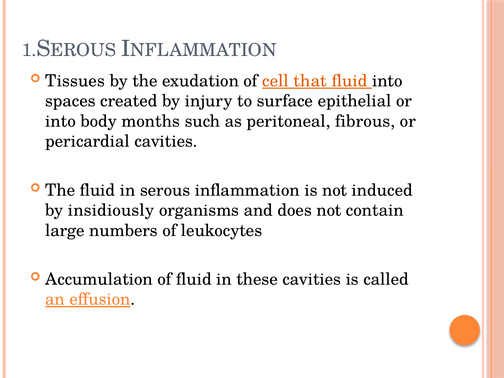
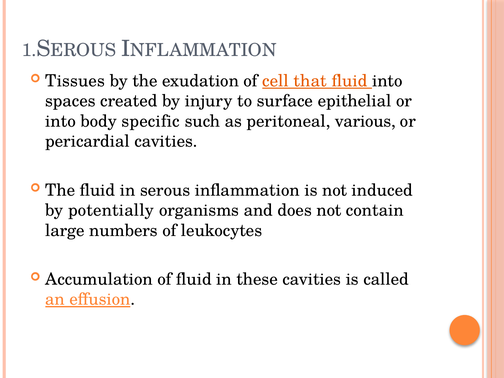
months: months -> specific (151, 121)
fibrous: fibrous -> various (365, 121)
insidiously: insidiously -> potentially (111, 210)
